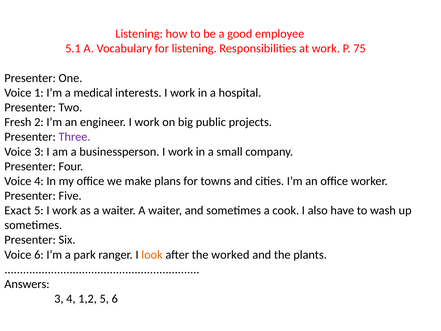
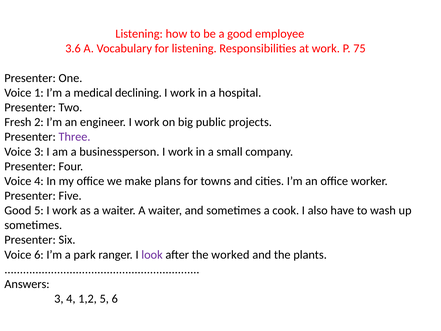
5.1: 5.1 -> 3.6 (73, 49)
interests: interests -> declining (138, 93)
Exact: Exact -> Good (18, 210)
look colour: orange -> purple (152, 254)
